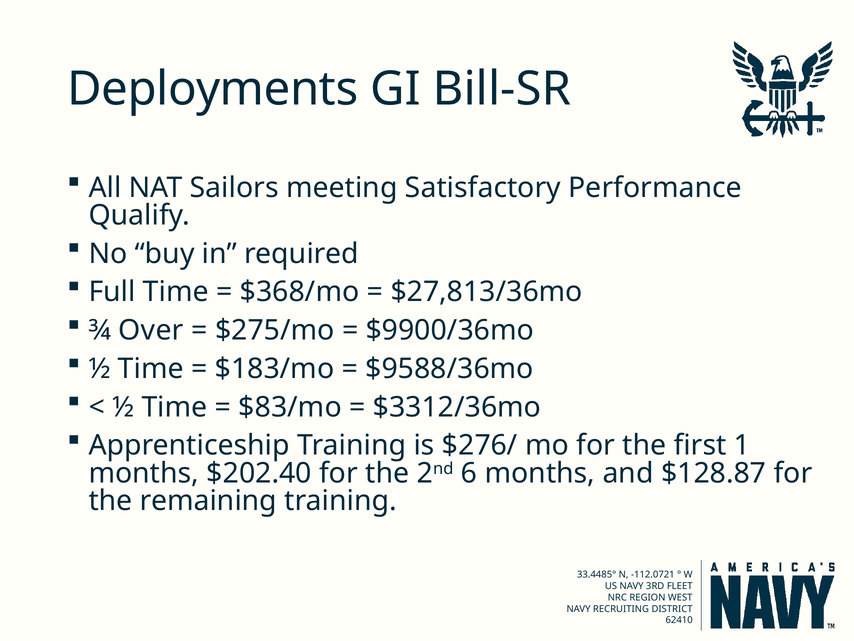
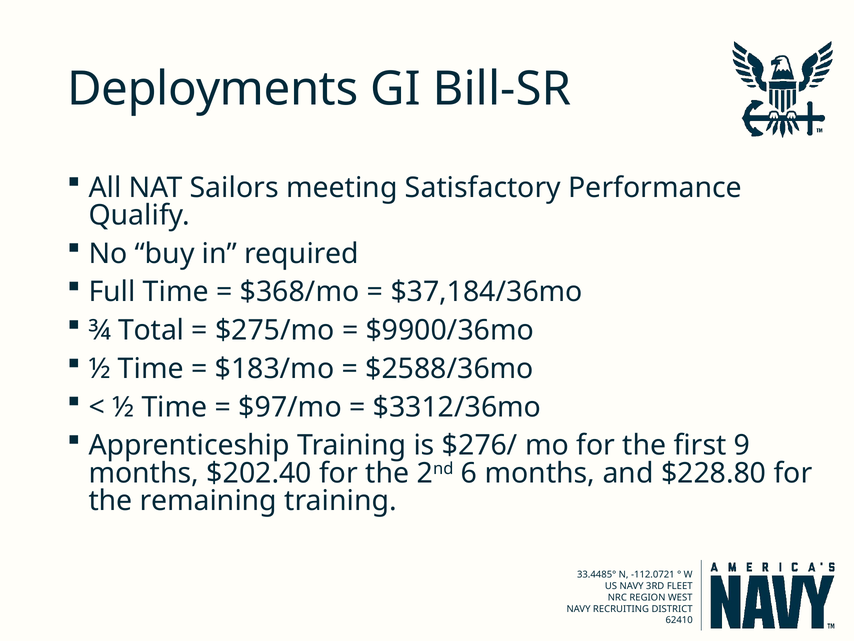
$27,813/36mo: $27,813/36mo -> $37,184/36mo (487, 292)
Over: Over -> Total (151, 330)
$9588/36mo: $9588/36mo -> $2588/36mo (450, 368)
$83/mo: $83/mo -> $97/mo (290, 407)
1: 1 -> 9 (742, 445)
$128.87: $128.87 -> $228.80 (714, 473)
